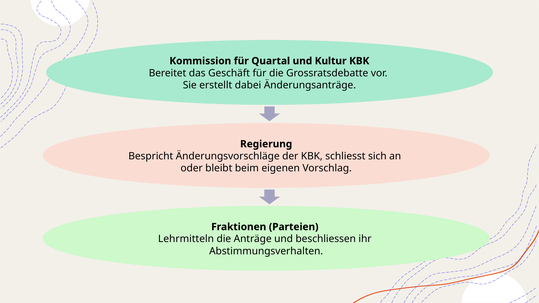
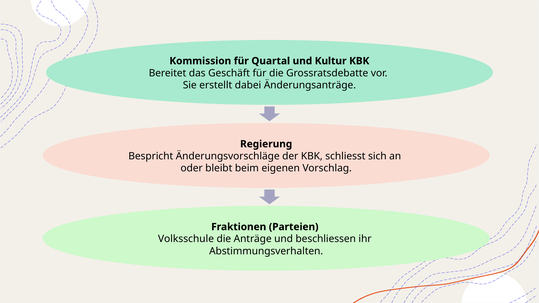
Lehrmitteln: Lehrmitteln -> Volksschule (186, 239)
